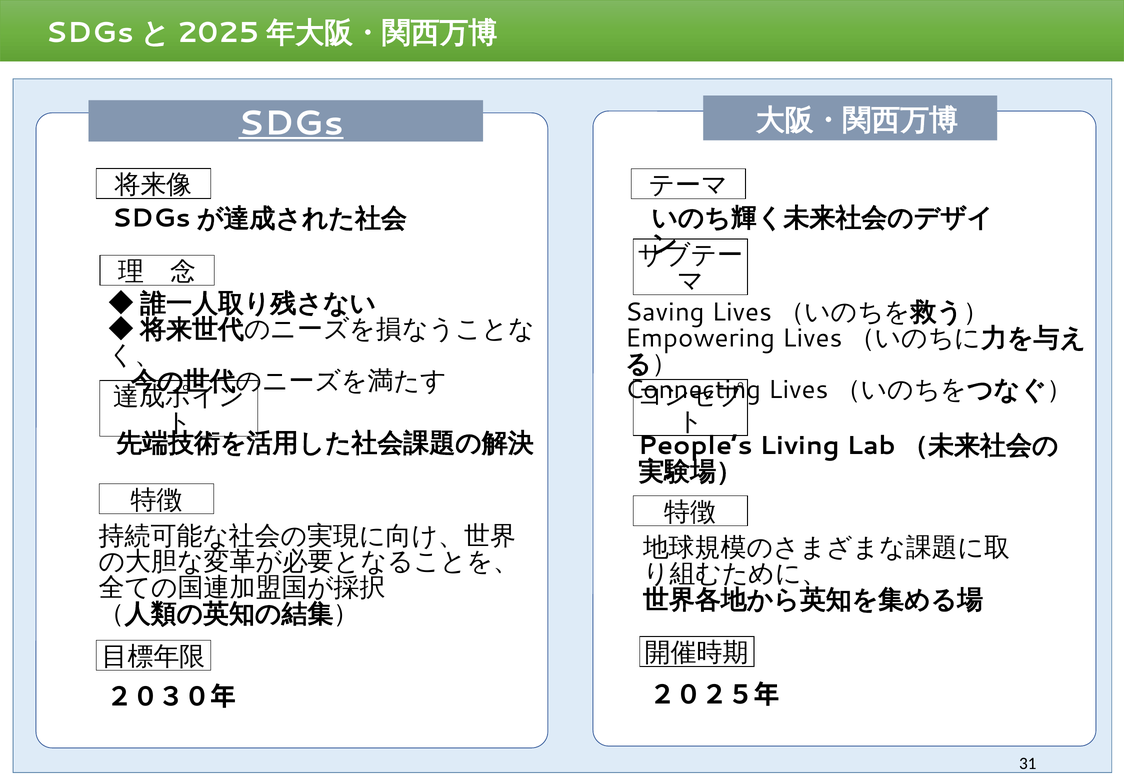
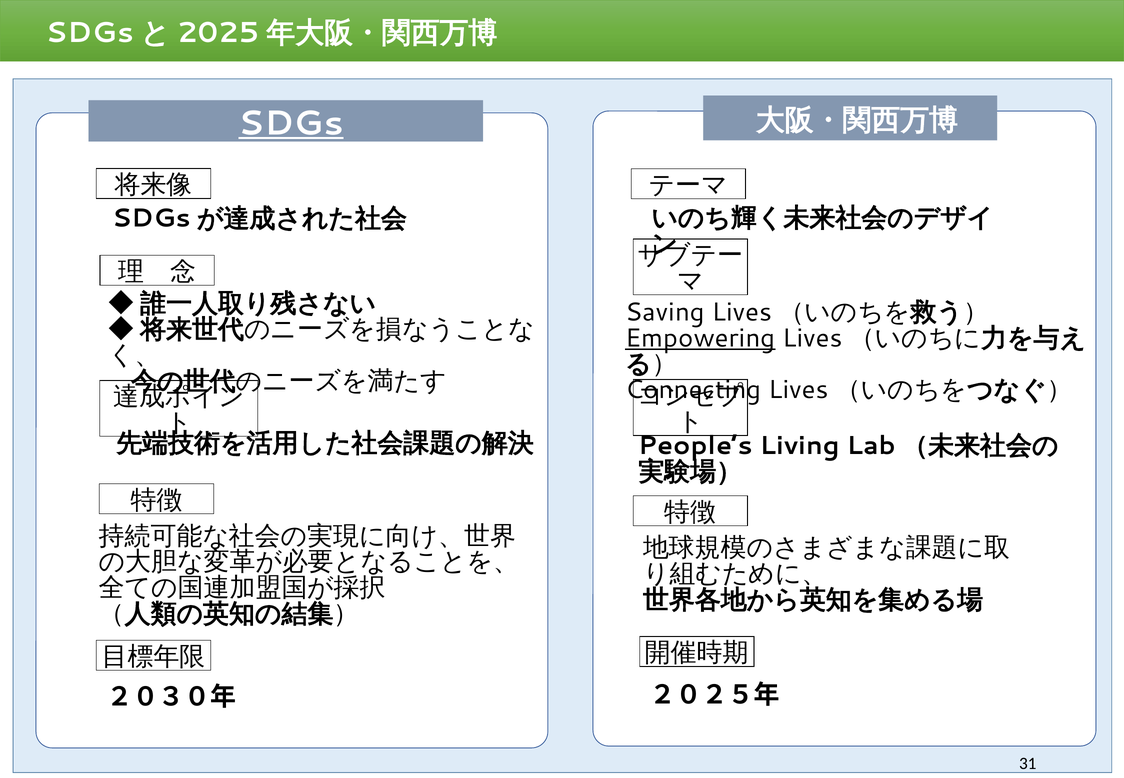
Empowering underline: none -> present (700, 338)
